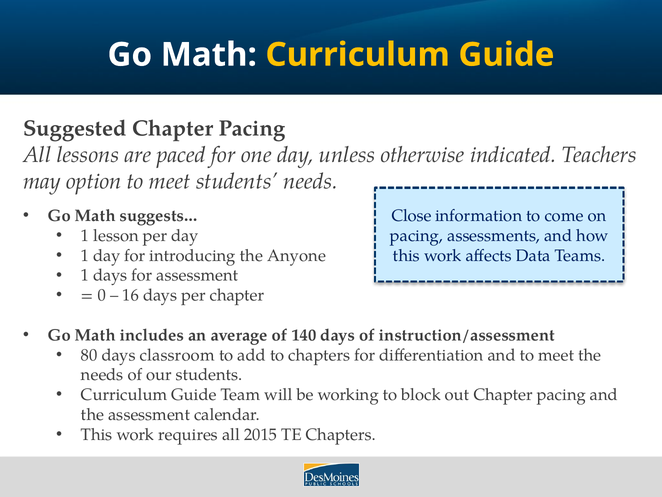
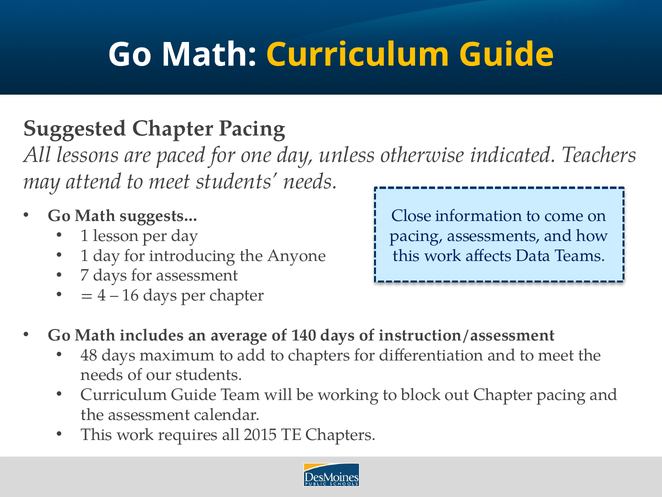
option: option -> attend (94, 181)
1: 1 -> 7 (85, 275)
0: 0 -> 4 (102, 295)
80: 80 -> 48 (89, 355)
classroom: classroom -> maximum (177, 355)
